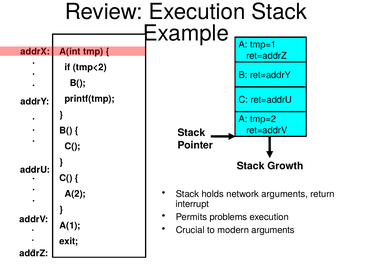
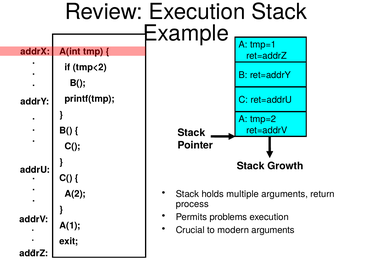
network: network -> multiple (243, 194)
interrupt: interrupt -> process (192, 204)
